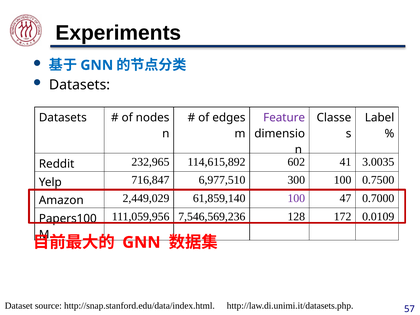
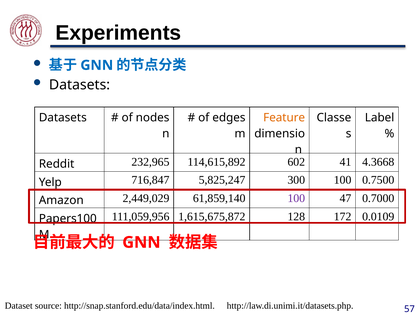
Feature colour: purple -> orange (284, 118)
3.0035: 3.0035 -> 4.3668 (378, 162)
6,977,510: 6,977,510 -> 5,825,247 (222, 180)
7,546,569,236: 7,546,569,236 -> 1,615,675,872 (212, 217)
